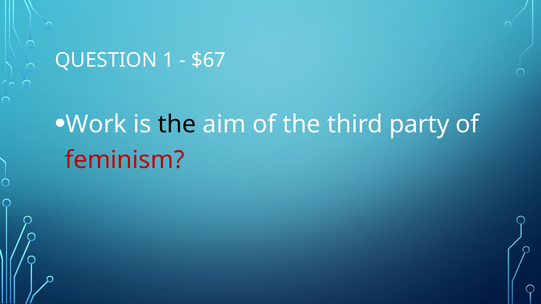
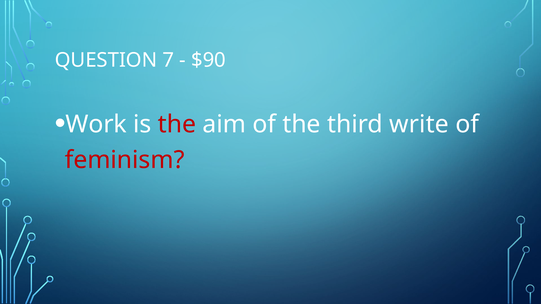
1: 1 -> 7 (168, 60)
$67: $67 -> $90 (208, 60)
the colour: black -> red (177, 124)
party: party -> write (419, 124)
